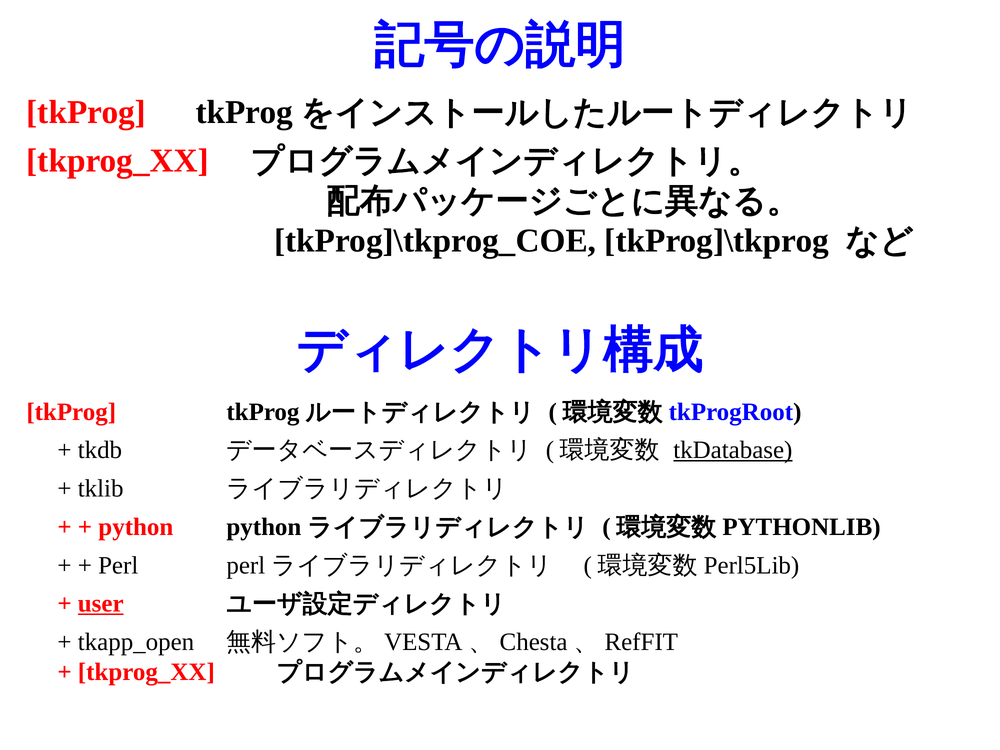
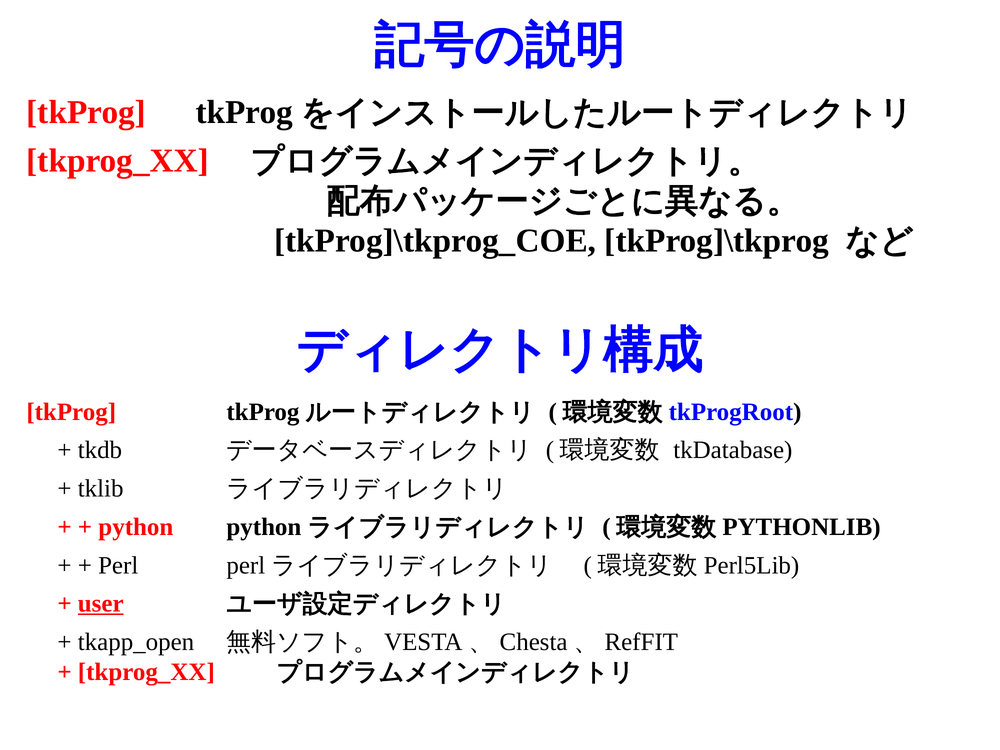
tkDatabase underline: present -> none (733, 450)
